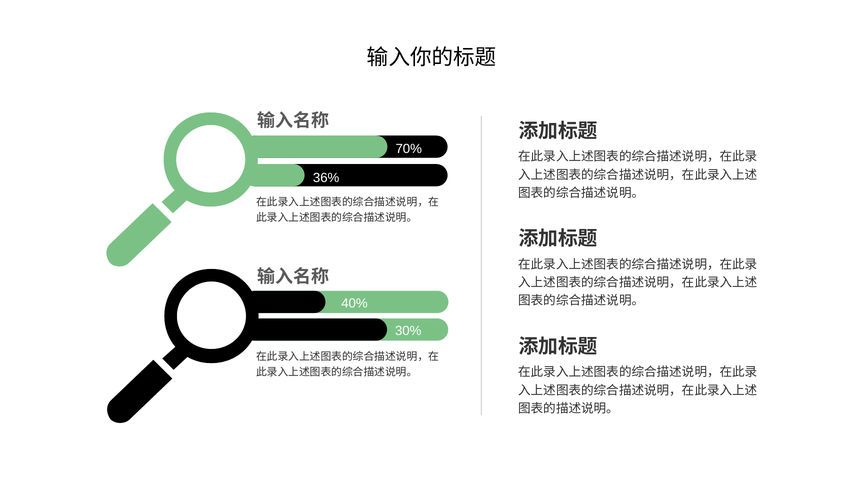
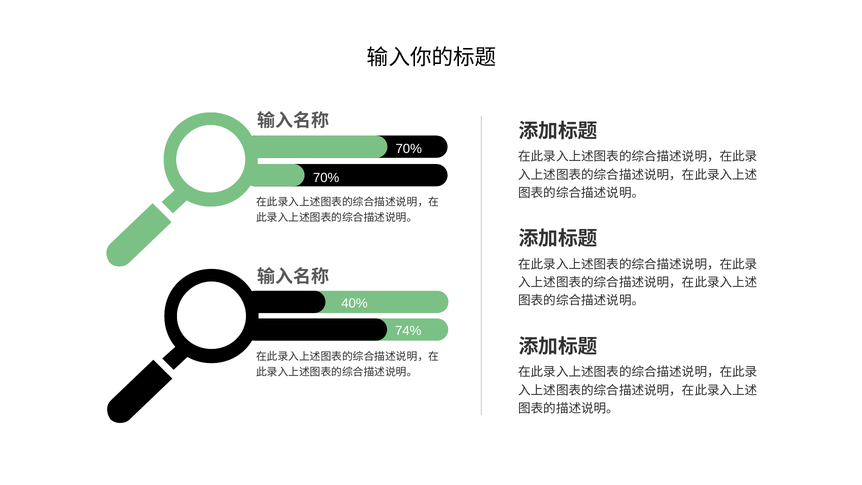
36%: 36% -> 70% (326, 178)
30%: 30% -> 74% (408, 331)
